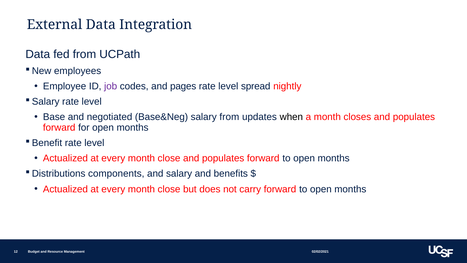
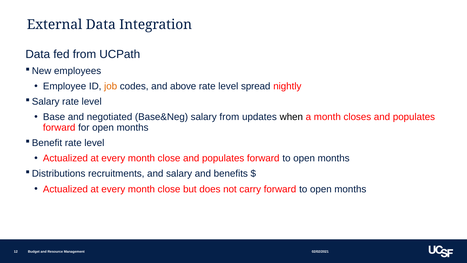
job colour: purple -> orange (111, 86)
pages: pages -> above (183, 86)
components: components -> recruitments (116, 174)
